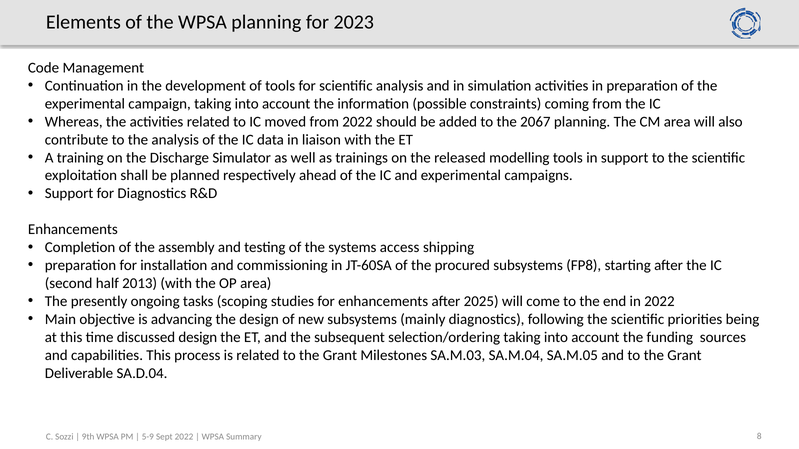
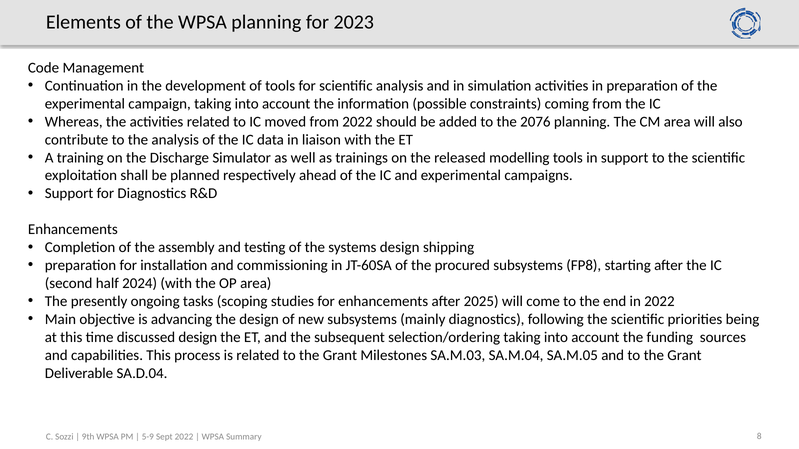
2067: 2067 -> 2076 (535, 122)
systems access: access -> design (400, 248)
2013: 2013 -> 2024 (140, 284)
